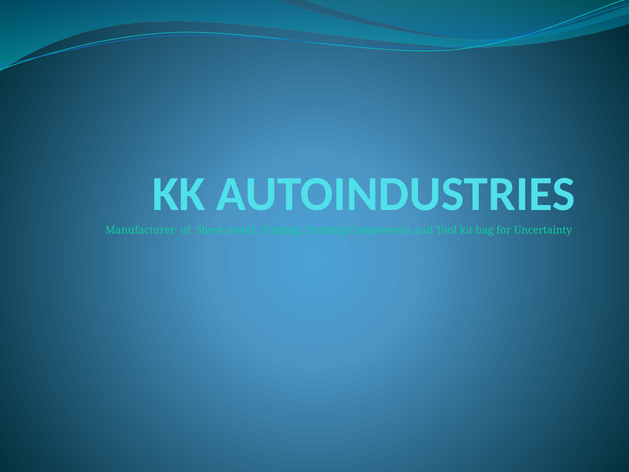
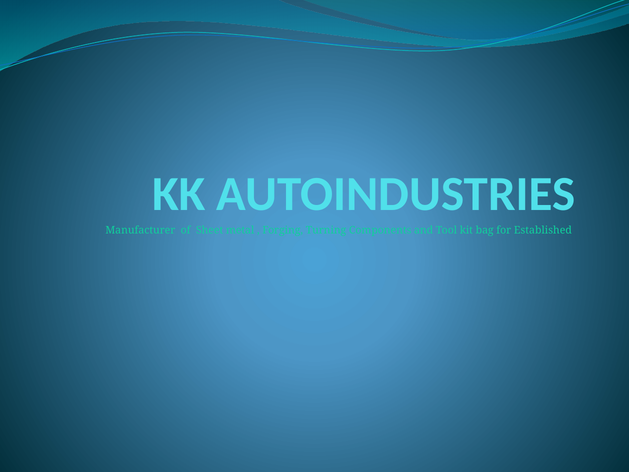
Uncertainty: Uncertainty -> Established (543, 230)
